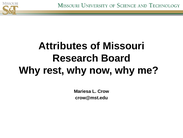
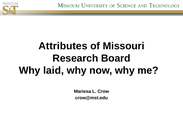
rest: rest -> laid (54, 70)
